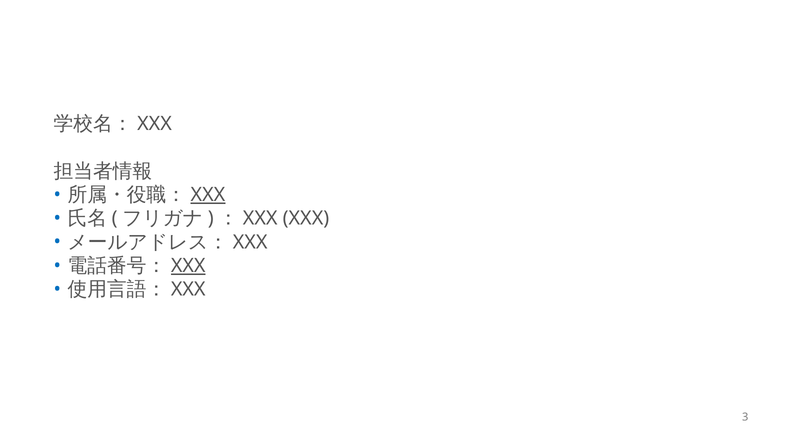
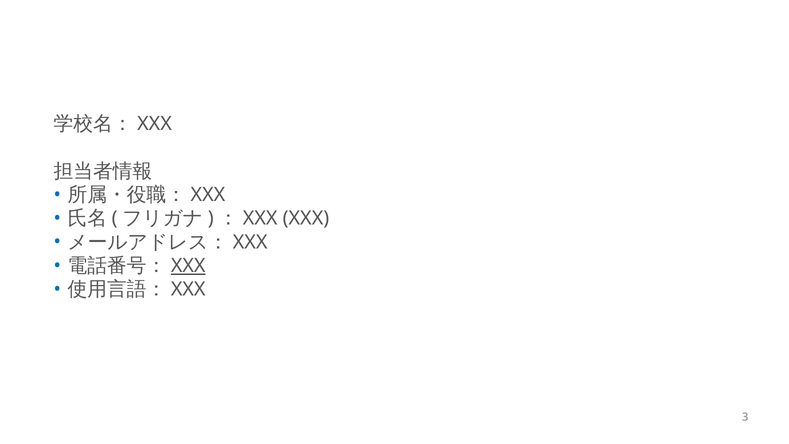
XXX underline: present -> none (208, 195)
